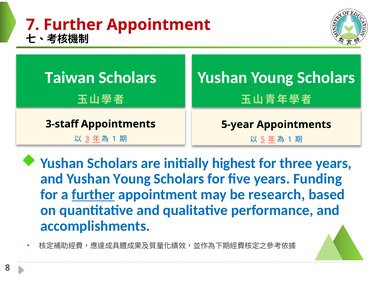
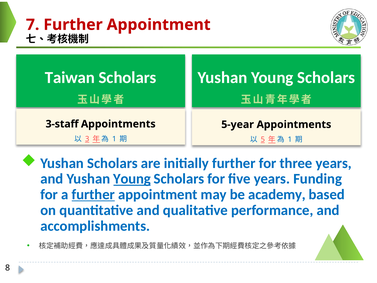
initially highest: highest -> further (234, 163)
Young underline: none -> present (132, 179)
research: research -> academy (277, 194)
